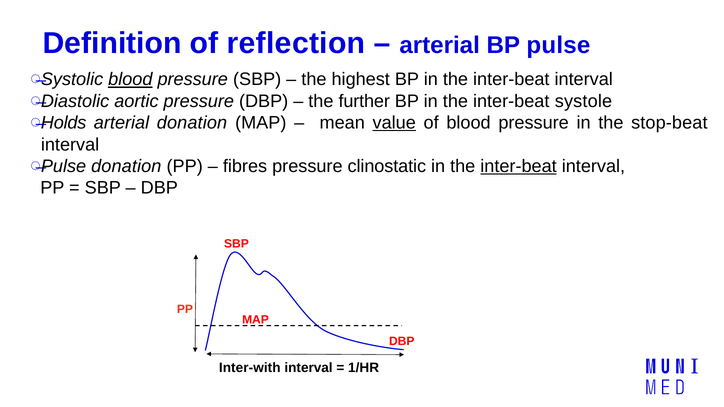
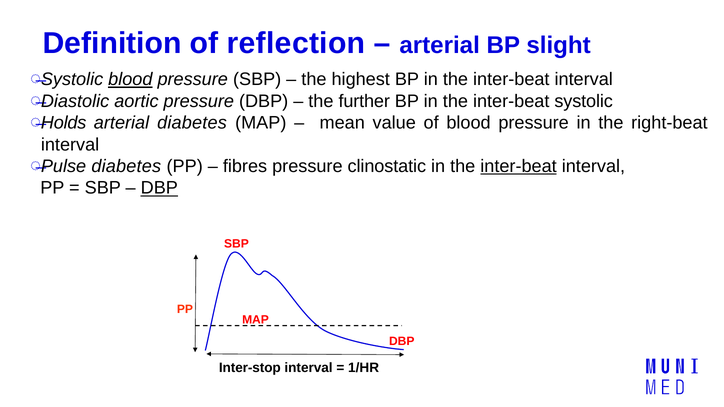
BP pulse: pulse -> slight (559, 45)
inter-beat systole: systole -> systolic (584, 101)
arterial donation: donation -> diabetes (192, 123)
value underline: present -> none (394, 123)
stop-beat: stop-beat -> right-beat (669, 123)
Pulse donation: donation -> diabetes (126, 166)
DBP underline: none -> present (159, 188)
Inter-with: Inter-with -> Inter-stop (250, 368)
